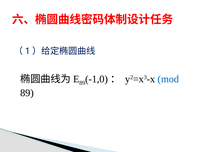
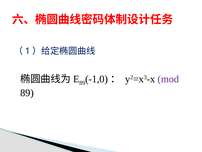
mod colour: blue -> purple (168, 79)
